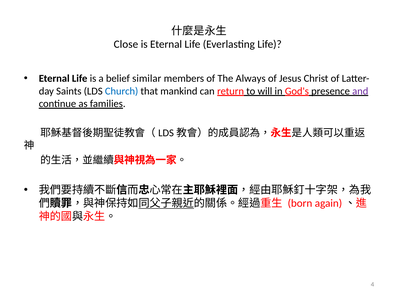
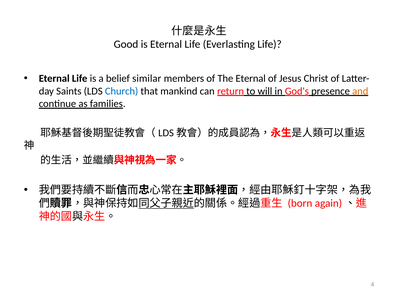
Close: Close -> Good (126, 44)
The Always: Always -> Eternal (251, 79)
and colour: purple -> orange (360, 91)
